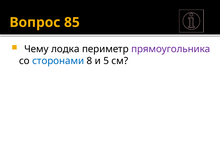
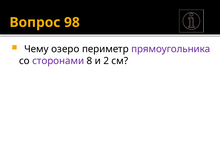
85: 85 -> 98 (72, 22)
лодка: лодка -> озеро (65, 49)
сторонами colour: blue -> purple (58, 61)
5: 5 -> 2 (106, 61)
